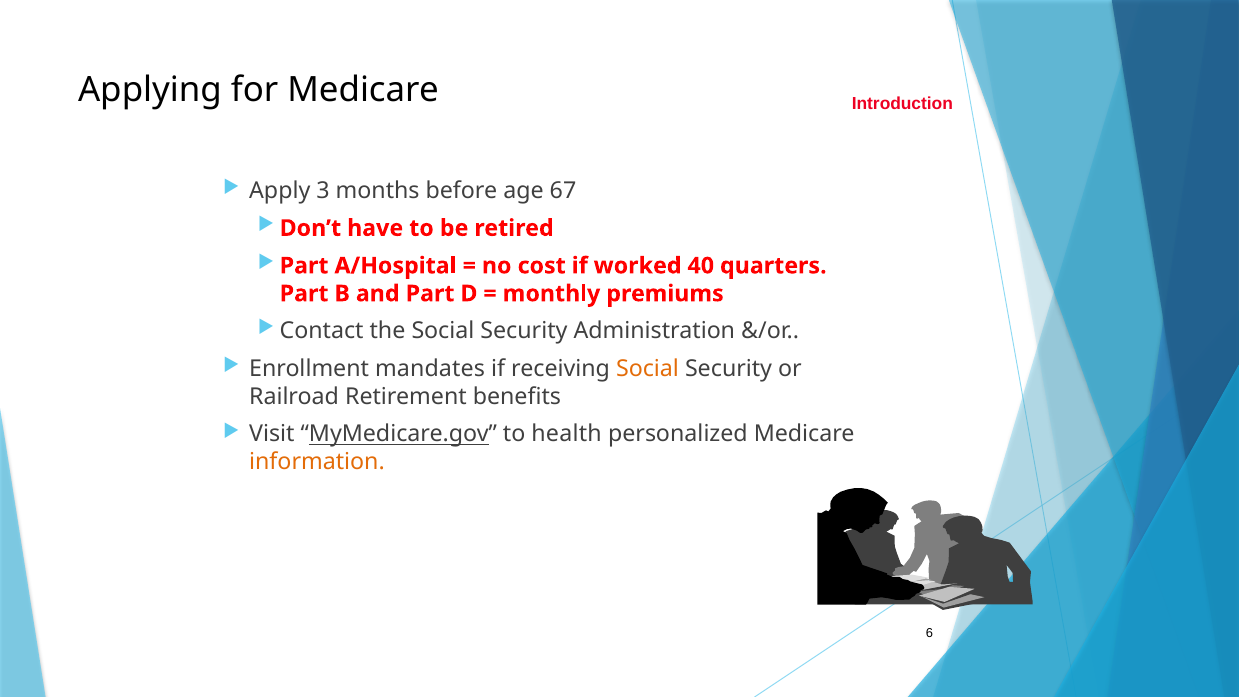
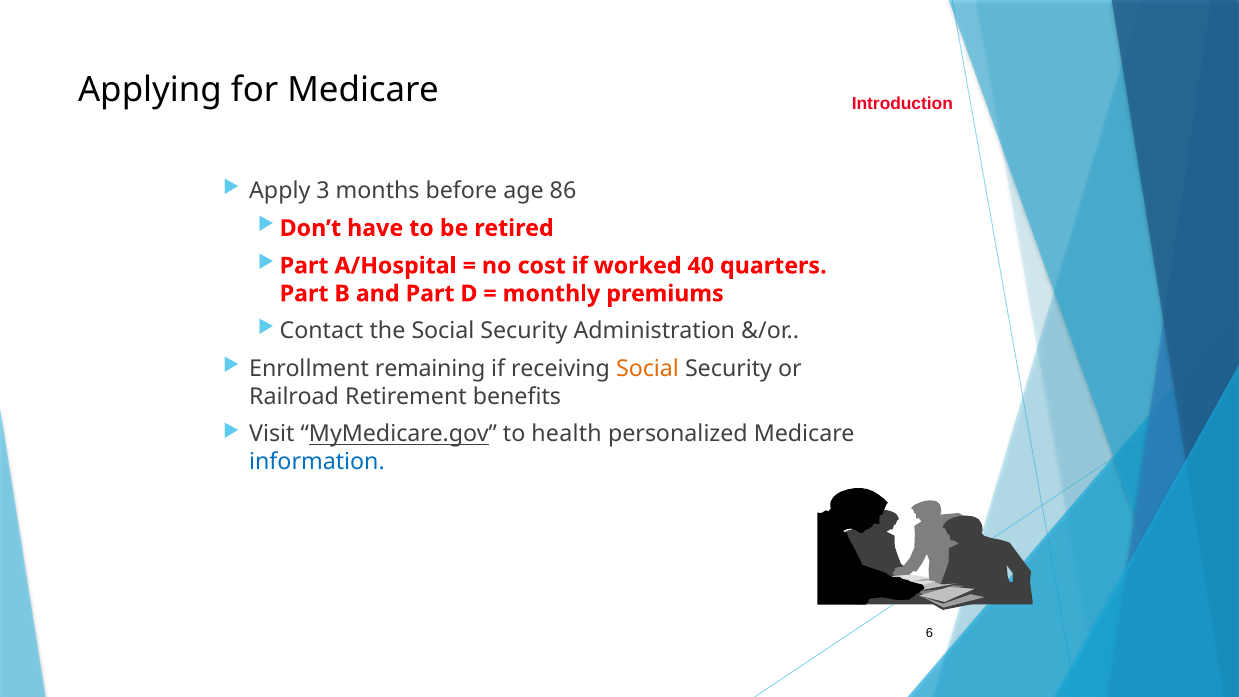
67: 67 -> 86 (563, 191)
mandates: mandates -> remaining (430, 369)
information colour: orange -> blue (317, 462)
